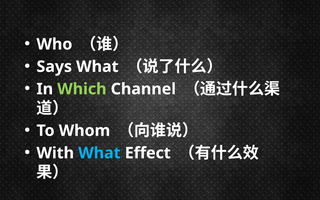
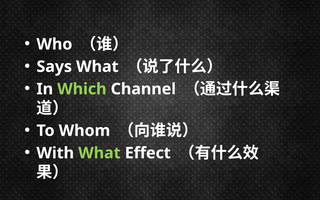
What colour: light blue -> light green (99, 153)
